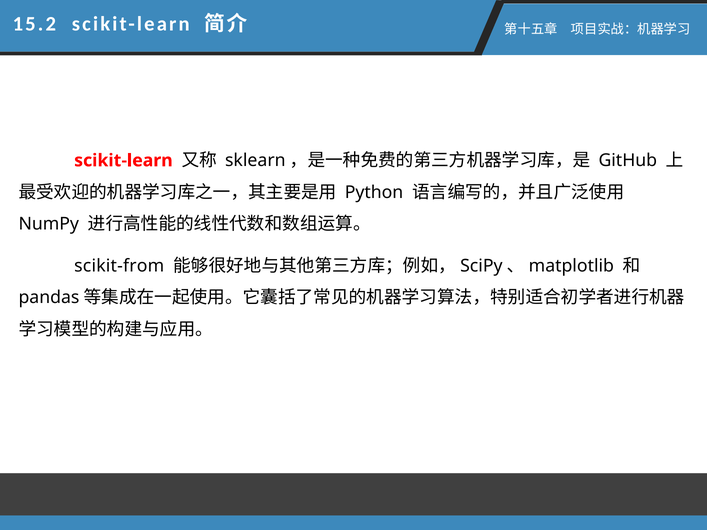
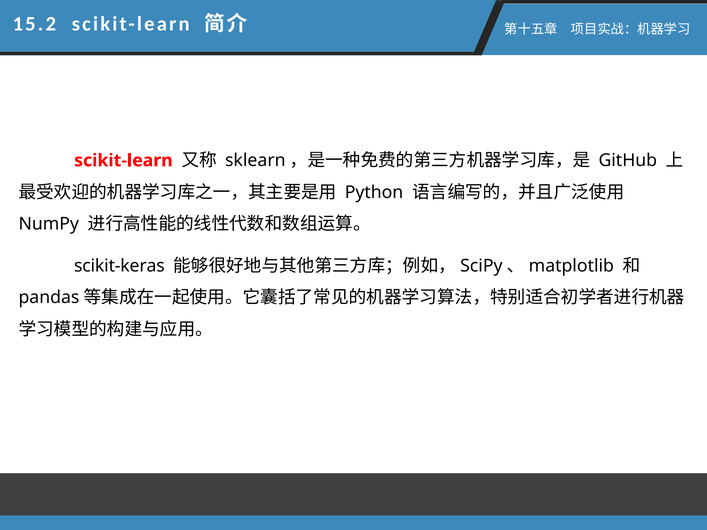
scikit-from: scikit-from -> scikit-keras (119, 266)
